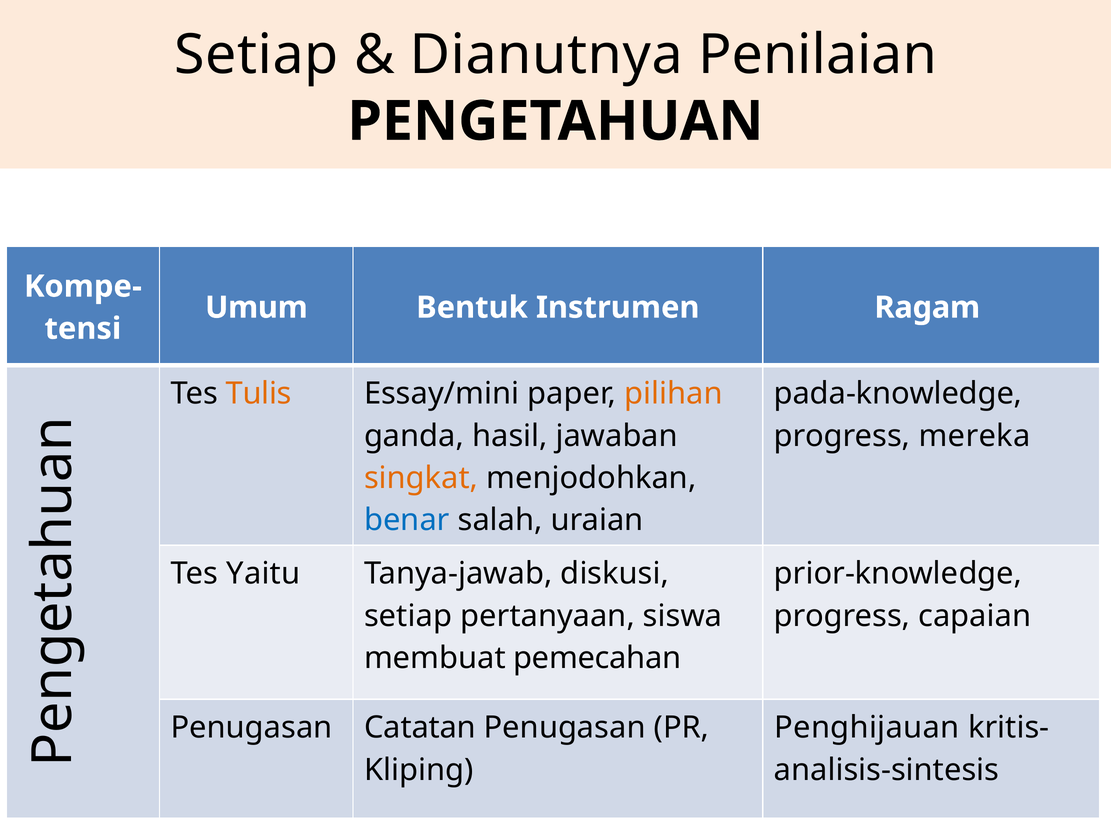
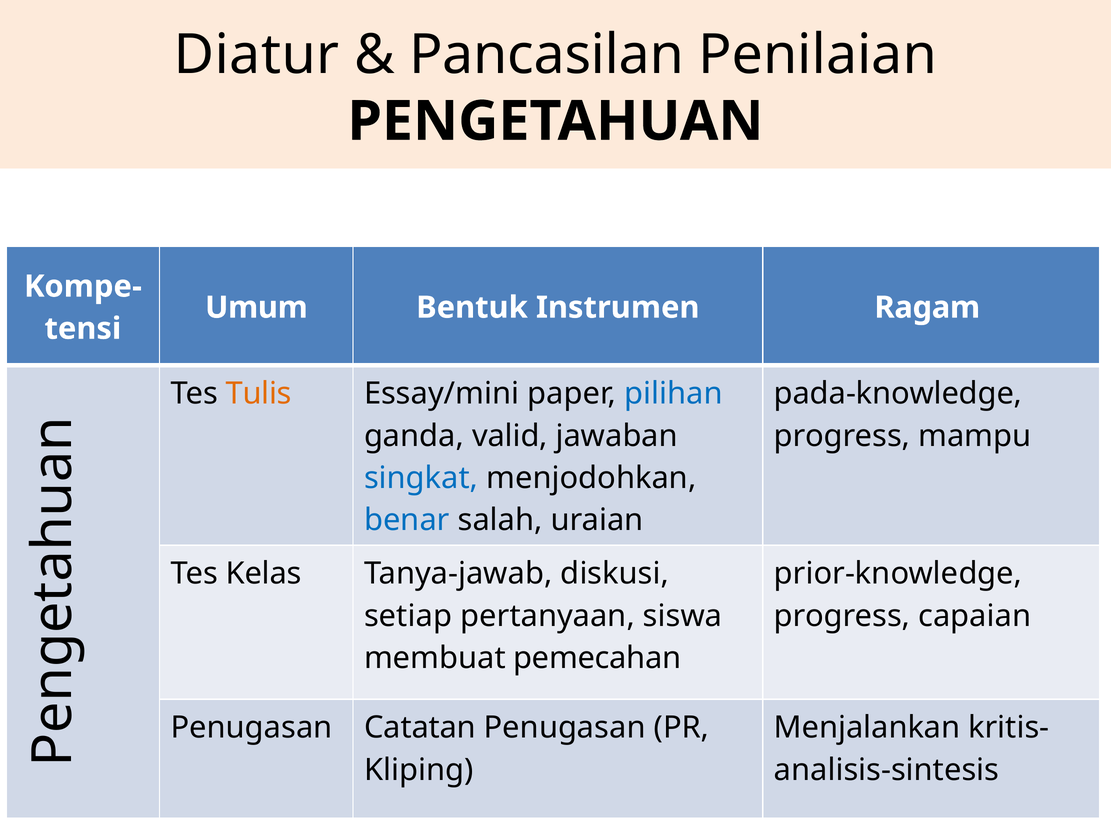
Setiap: Setiap -> Diatur (256, 55)
Dianutnya: Dianutnya -> Pancasilan (547, 55)
pilihan colour: orange -> blue (673, 394)
hasil: hasil -> valid (510, 436)
mereka: mereka -> mampu (975, 436)
singkat colour: orange -> blue (421, 478)
Yaitu: Yaitu -> Kelas (264, 574)
Penghijauan: Penghijauan -> Menjalankan (867, 728)
